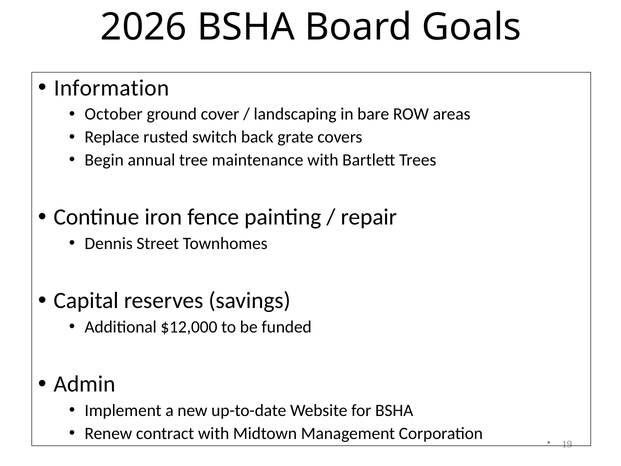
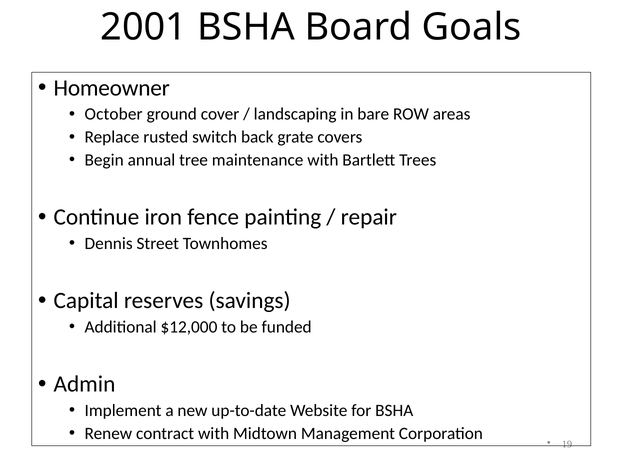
2026: 2026 -> 2001 (144, 27)
Information: Information -> Homeowner (112, 88)
